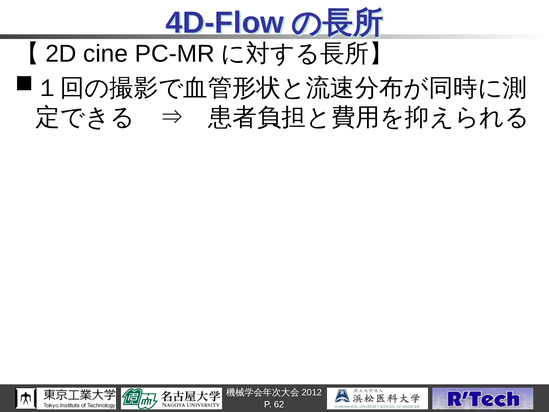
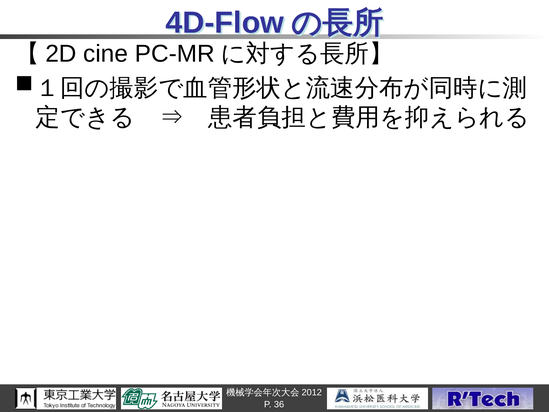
62: 62 -> 36 (279, 404)
